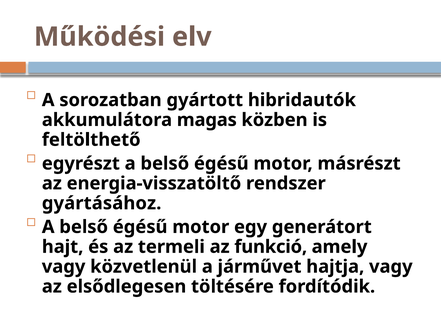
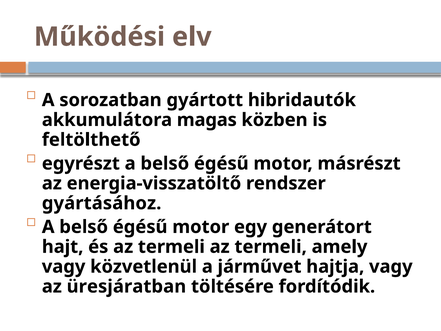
termeli az funkció: funkció -> termeli (271, 247)
elsődlegesen: elsődlegesen -> üresjáratban (126, 286)
